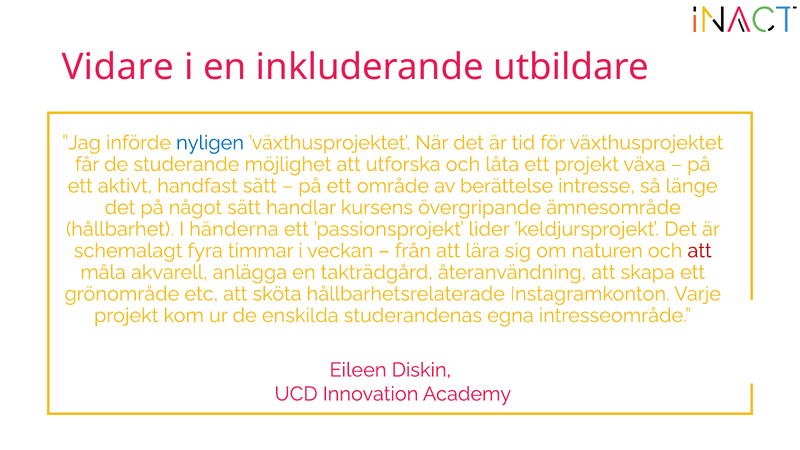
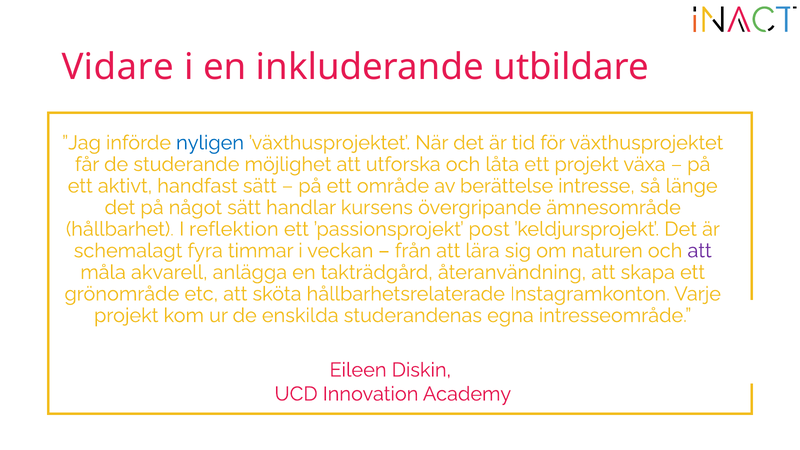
händerna: händerna -> reflektion (234, 229)
lider: lider -> post (489, 229)
att colour: red -> purple (700, 251)
